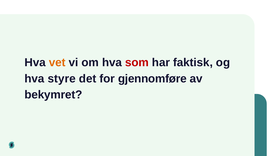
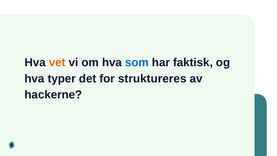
som colour: red -> blue (137, 62)
styre: styre -> typer (62, 78)
gjennomføre: gjennomføre -> struktureres (152, 78)
bekymret: bekymret -> hackerne (53, 95)
